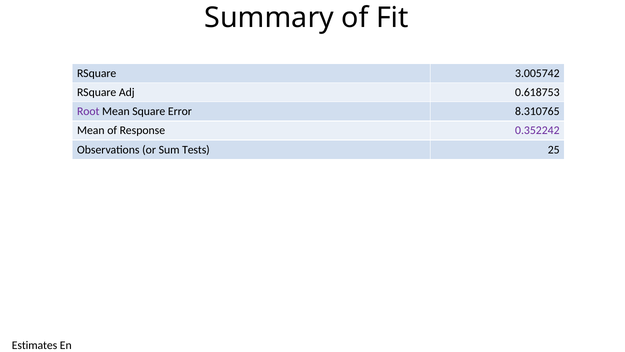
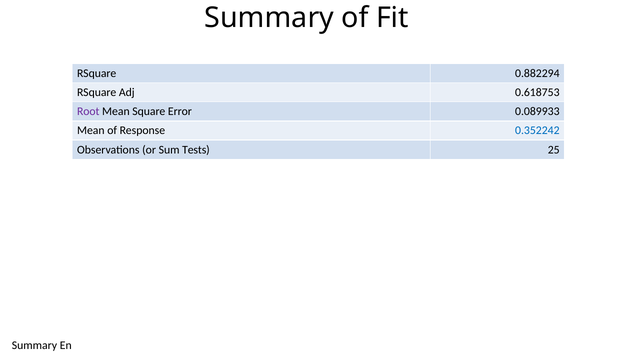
3.005742: 3.005742 -> 0.882294 (537, 73)
8.310765: 8.310765 -> 0.089933 (537, 111)
0.352242 colour: purple -> blue (537, 130)
Estimates: Estimates -> Summary (34, 345)
